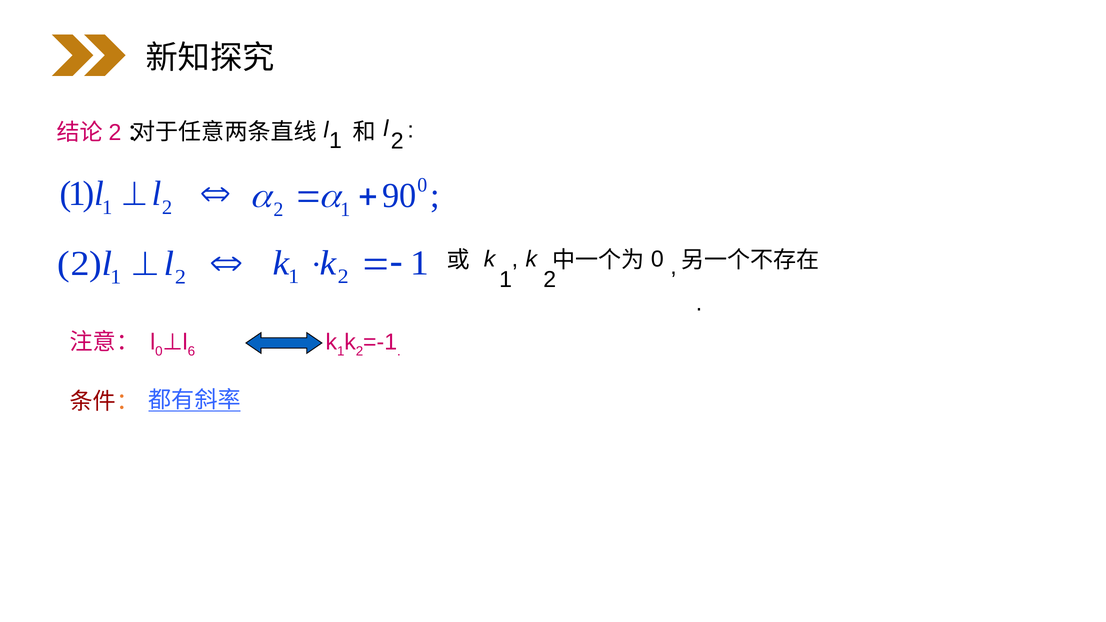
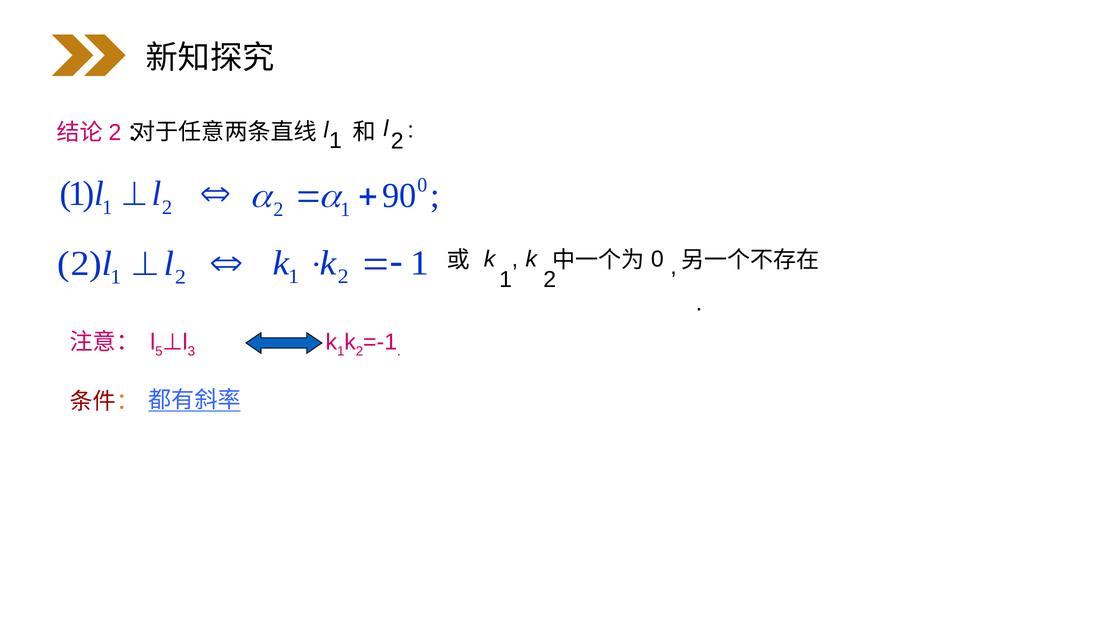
l 0: 0 -> 5 (159, 351)
6: 6 -> 3 (191, 351)
